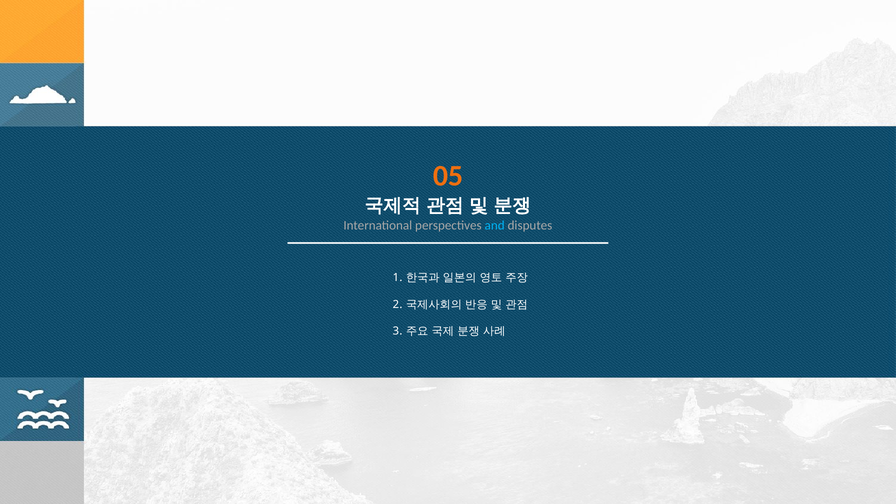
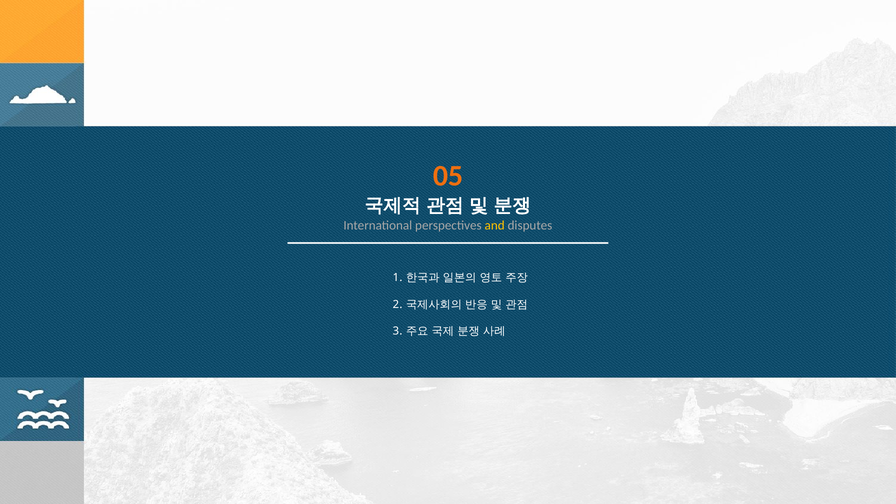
and colour: light blue -> yellow (495, 225)
